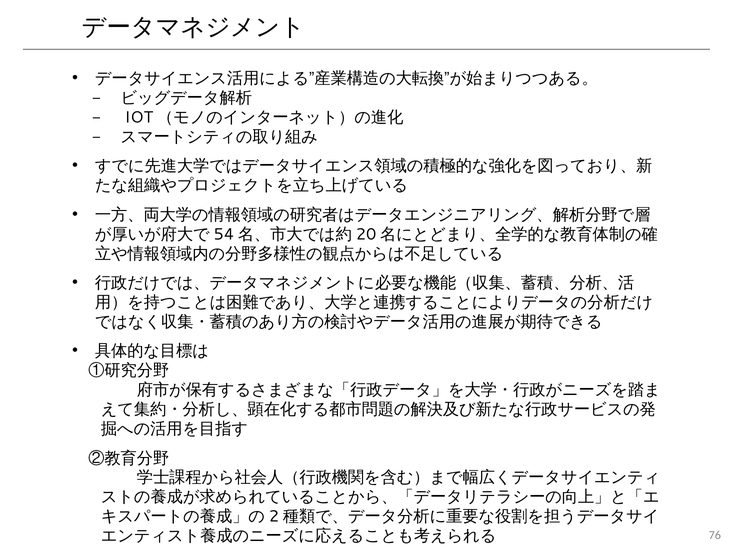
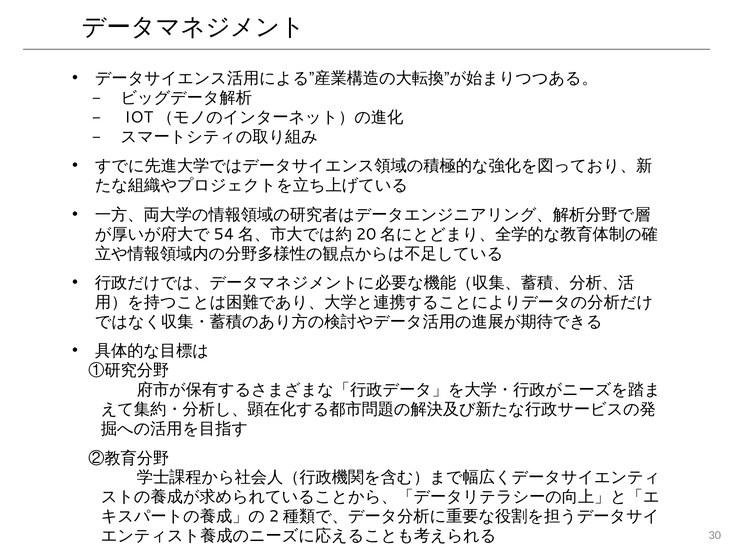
76: 76 -> 30 (715, 535)
